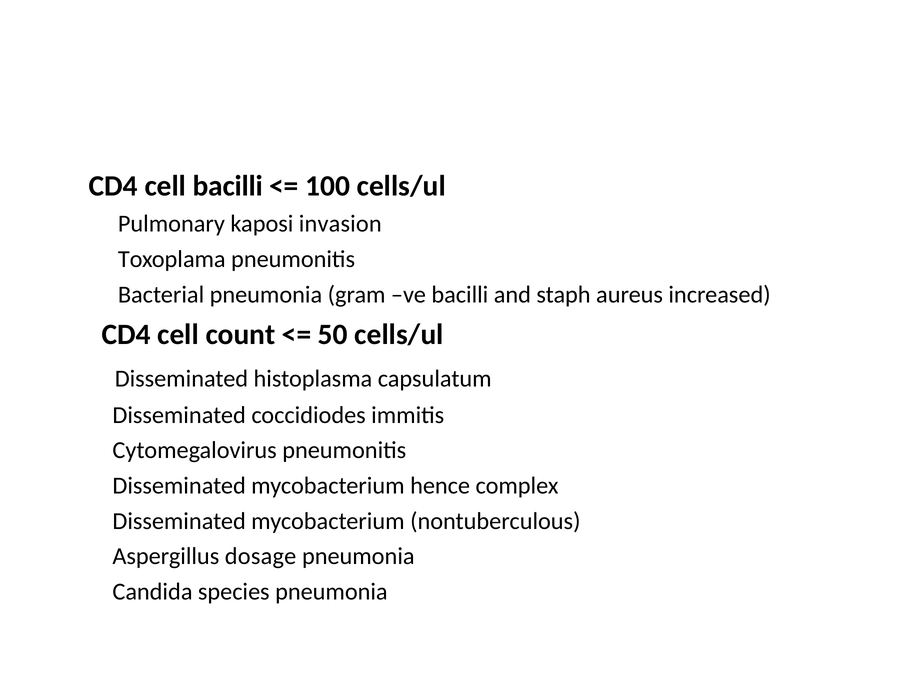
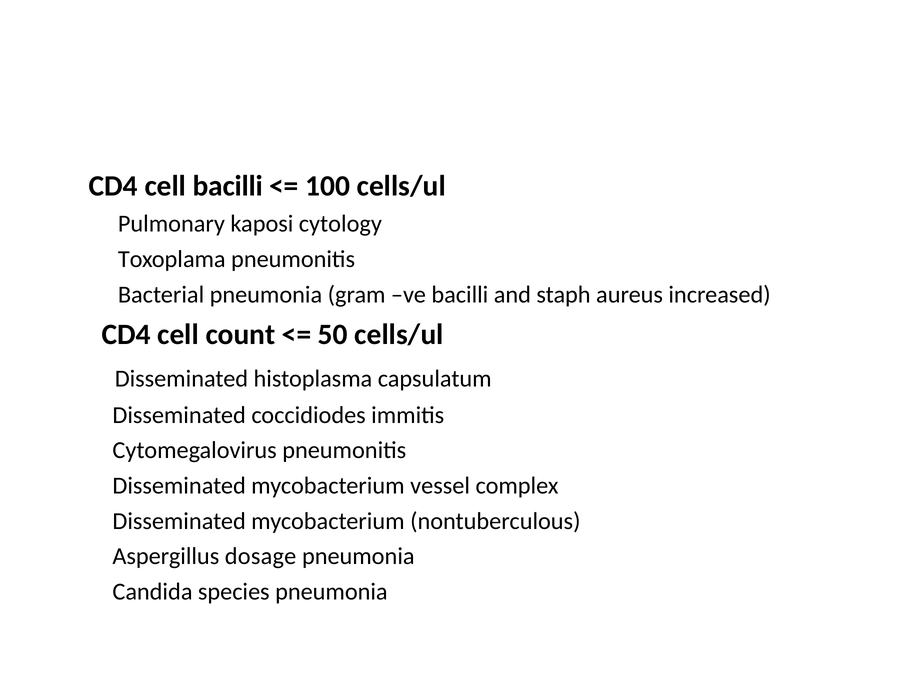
invasion: invasion -> cytology (340, 224)
hence: hence -> vessel (440, 486)
